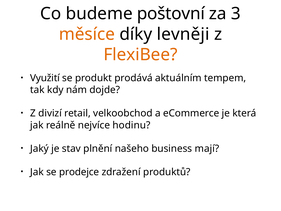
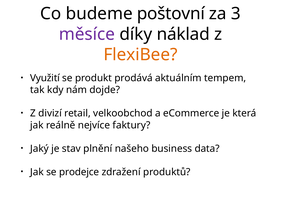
měsíce colour: orange -> purple (87, 34)
levněji: levněji -> náklad (183, 34)
hodinu: hodinu -> faktury (131, 125)
mají: mají -> data (207, 148)
